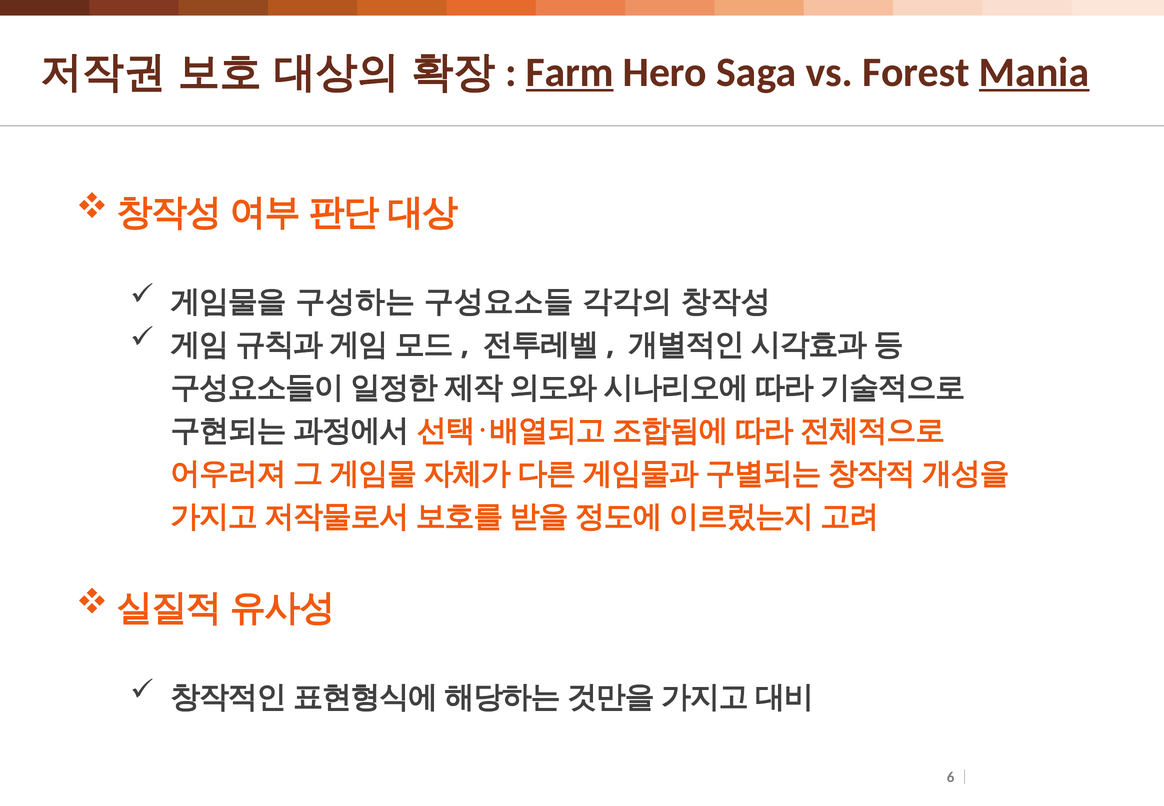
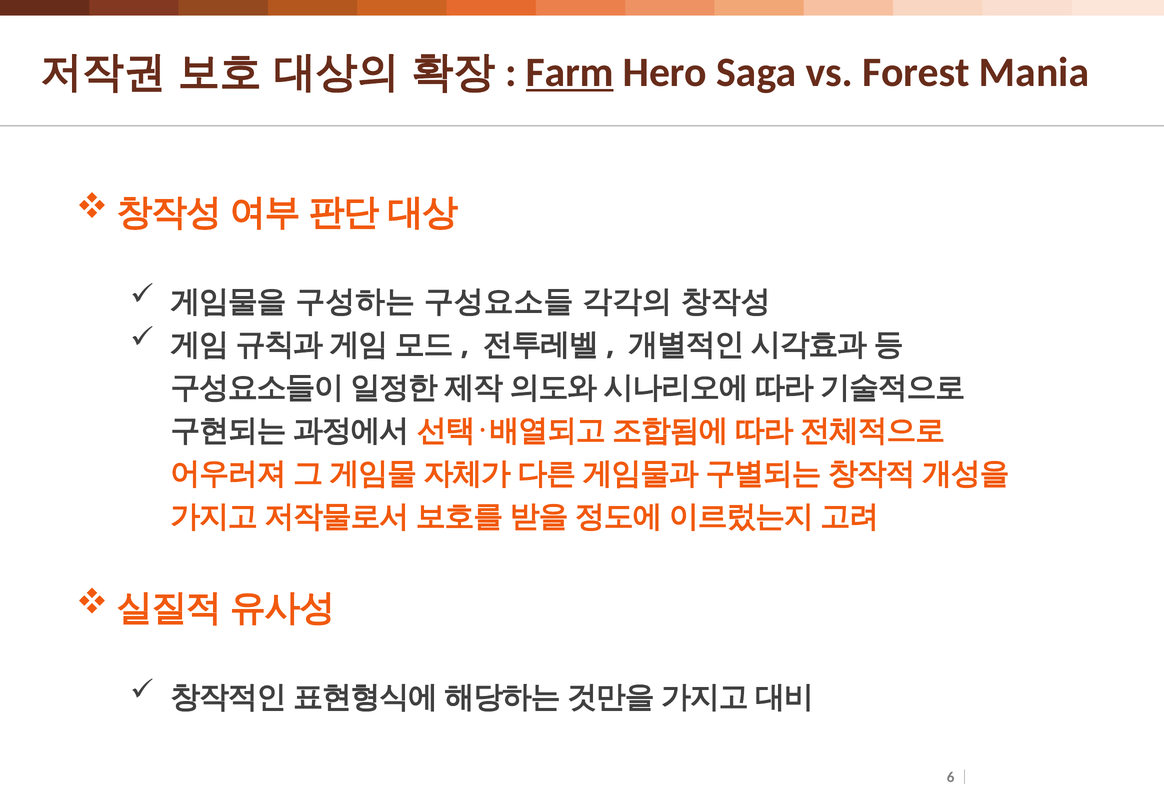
Mania underline: present -> none (1034, 72)
